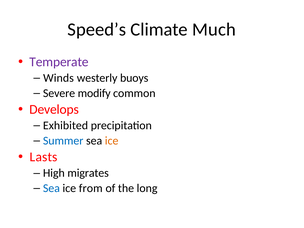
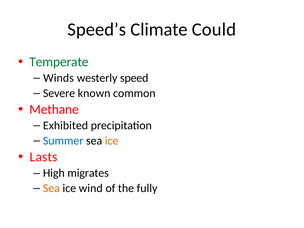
Much: Much -> Could (214, 29)
Temperate colour: purple -> green (59, 62)
buoys: buoys -> speed (134, 78)
modify: modify -> known (94, 93)
Develops: Develops -> Methane (54, 109)
Sea colour: blue -> orange (51, 188)
from: from -> wind (91, 188)
long: long -> fully (147, 188)
